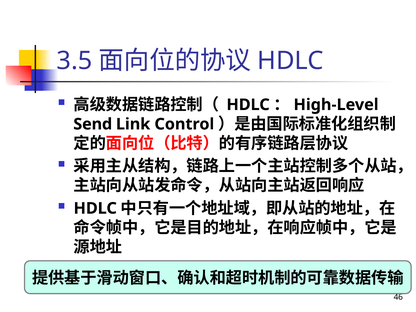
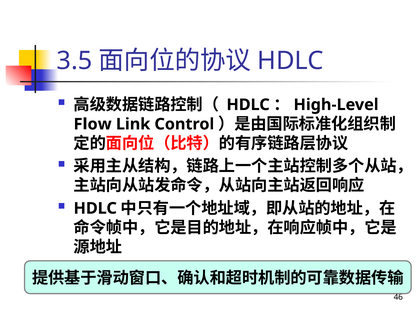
Send: Send -> Flow (93, 124)
